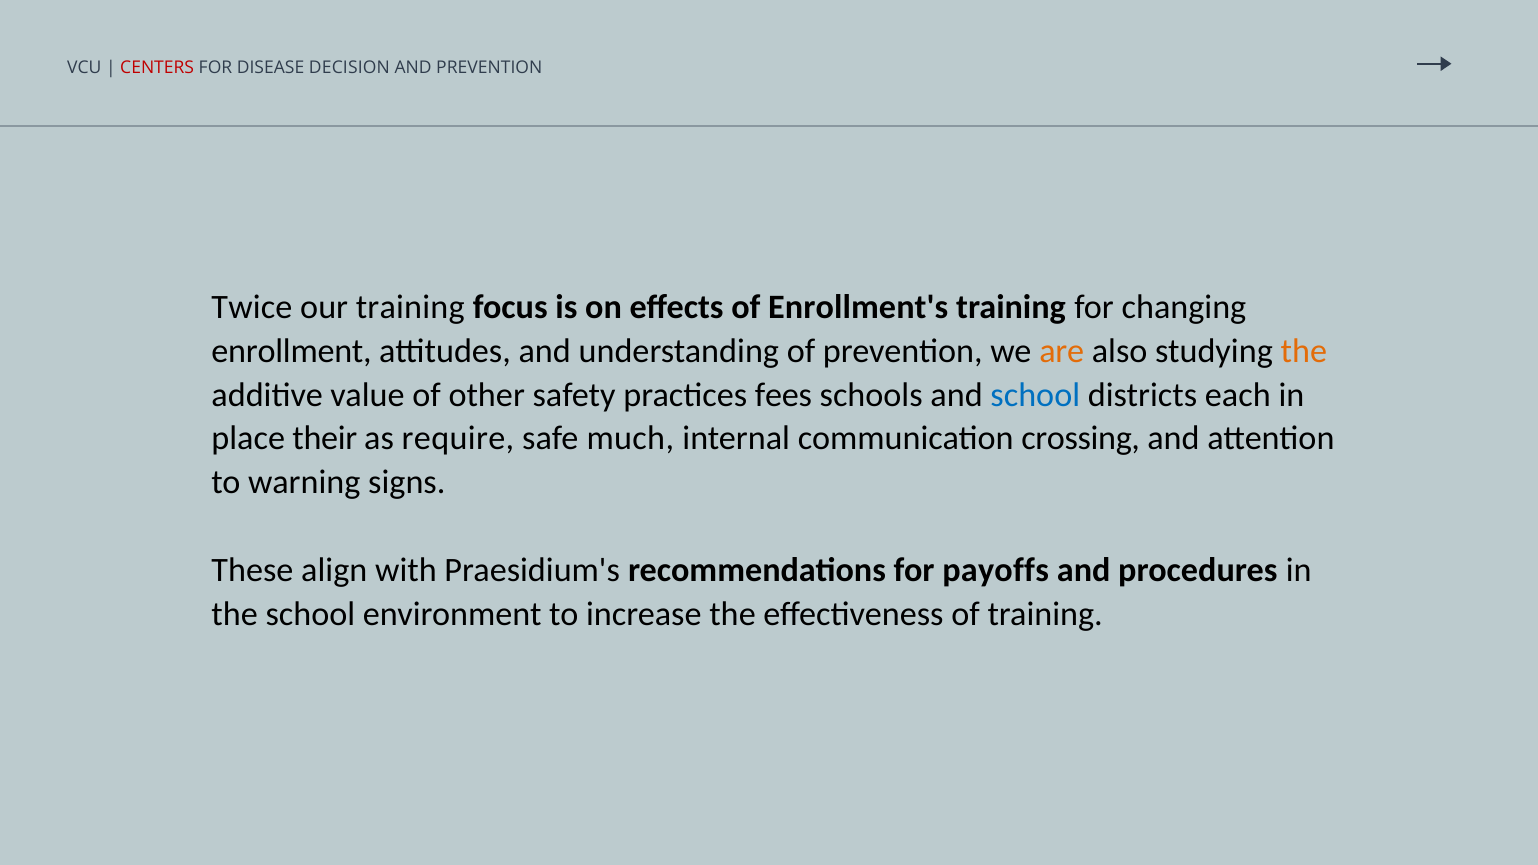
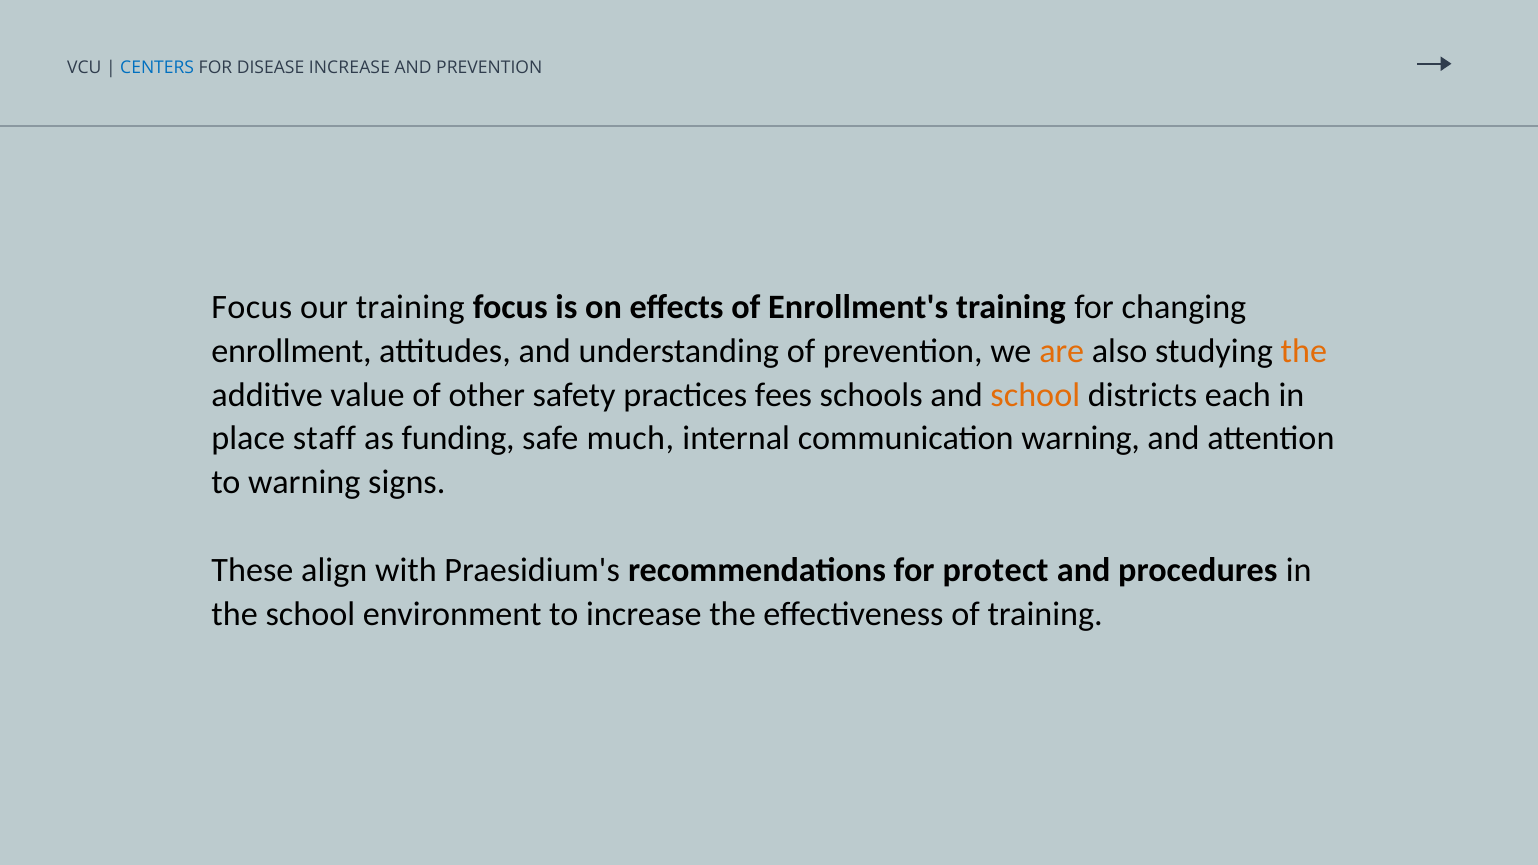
CENTERS colour: red -> blue (157, 68)
DISEASE DECISION: DECISION -> INCREASE (349, 68)
Twice: Twice -> Focus (252, 307)
school colour: blue -> orange (1035, 395)
their: their -> staff (324, 439)
require: require -> funding (458, 439)
communication crossing: crossing -> warning (1081, 439)
payoffs: payoffs -> protect (996, 570)
